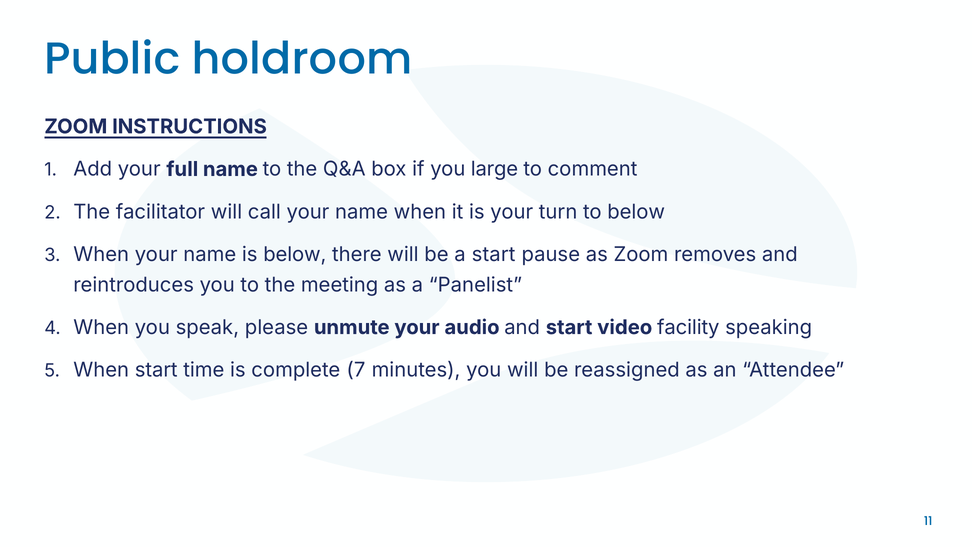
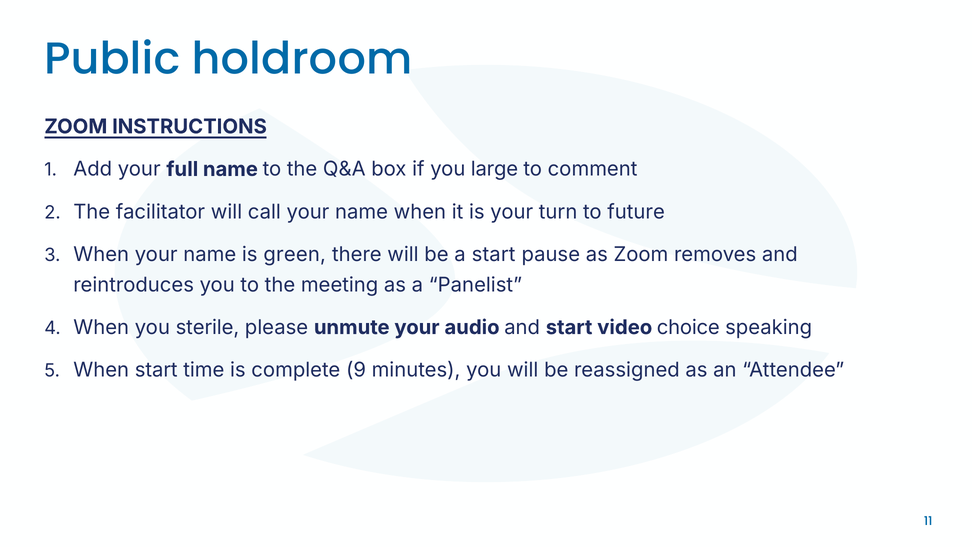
to below: below -> future (636, 212)
is below: below -> green (295, 254)
speak: speak -> sterile (207, 327)
facility: facility -> choice (688, 327)
7: 7 -> 9 (356, 370)
